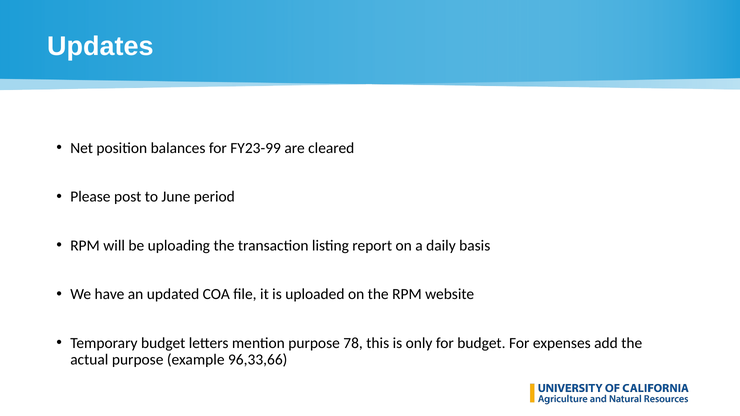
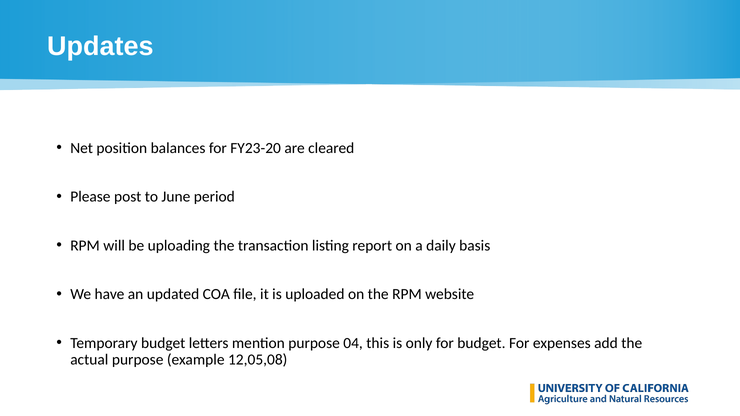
FY23-99: FY23-99 -> FY23-20 (256, 148)
78: 78 -> 04 (353, 343)
96,33,66: 96,33,66 -> 12,05,08 (258, 360)
